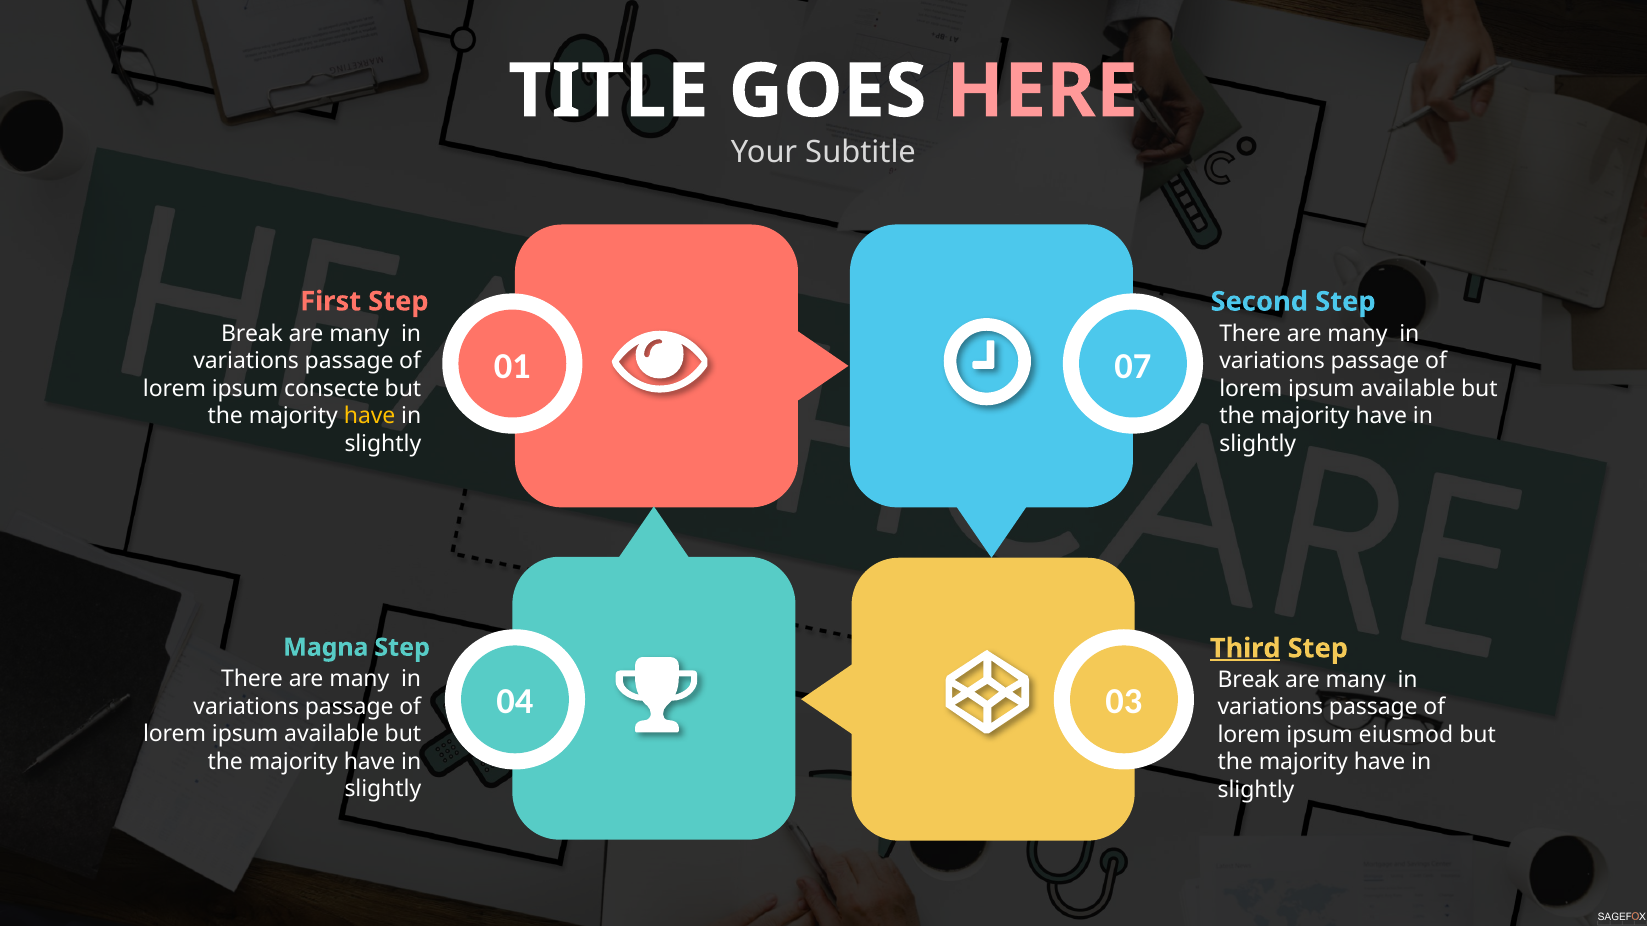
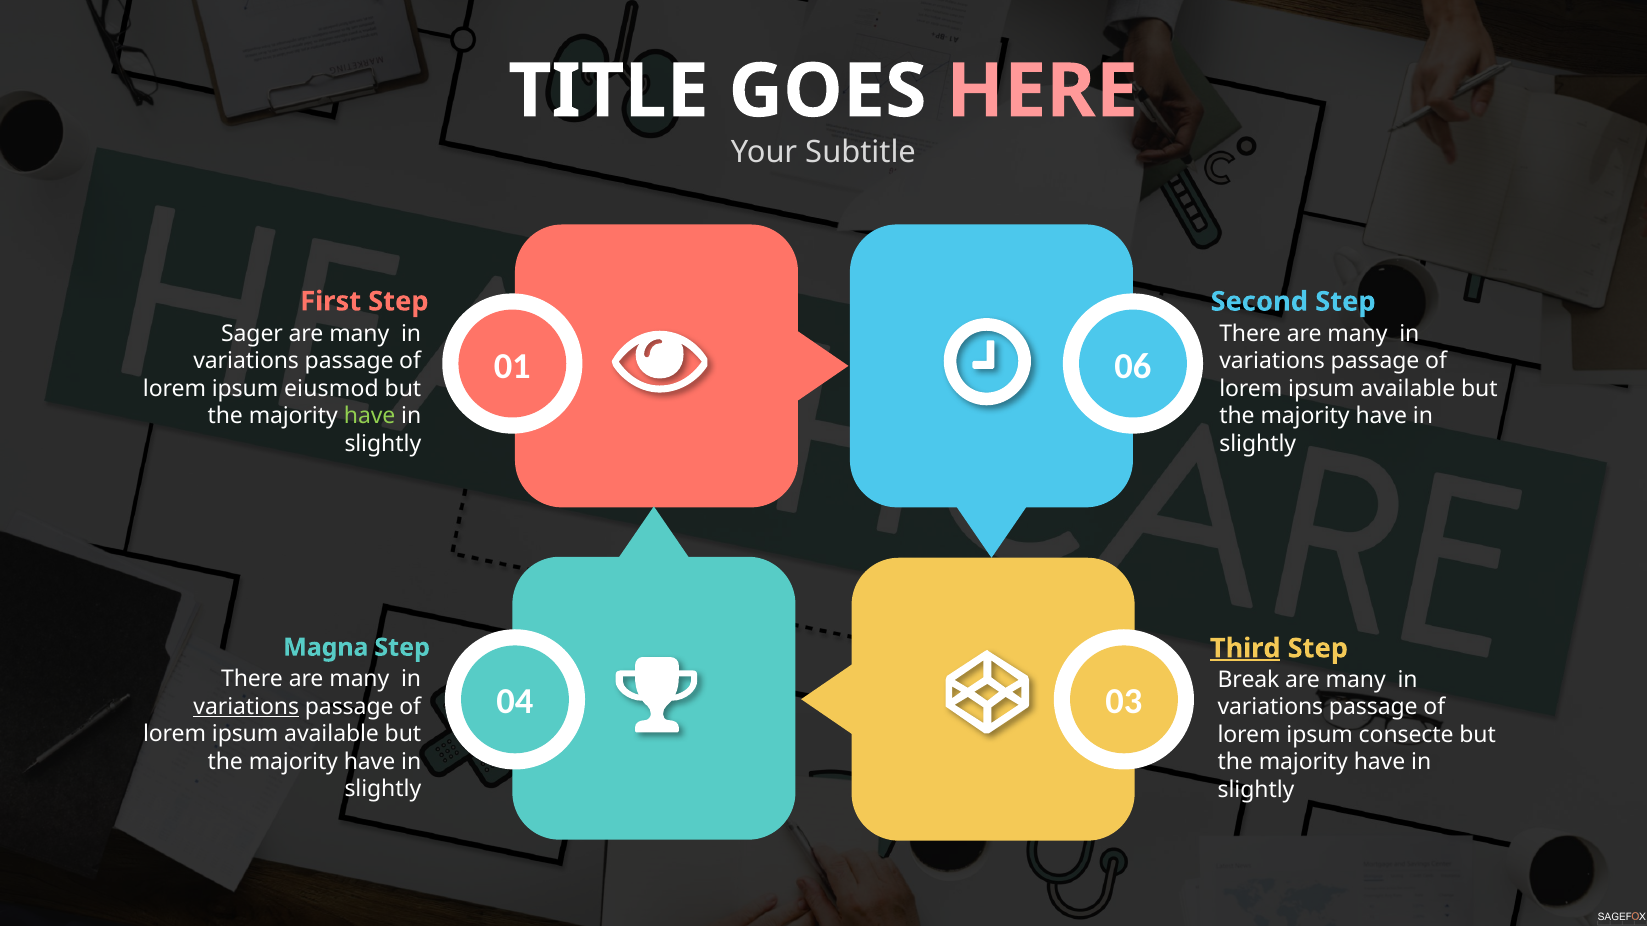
Break: Break -> Sager (252, 334)
07: 07 -> 06 (1133, 366)
consecte: consecte -> eiusmod (331, 389)
have colour: yellow -> light green (370, 416)
variations underline: none -> present (246, 707)
eiusmod: eiusmod -> consecte (1406, 735)
